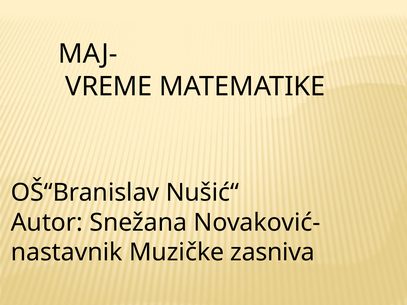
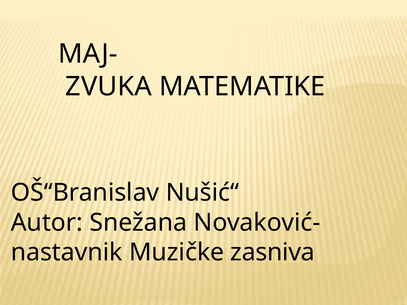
VREME: VREME -> ZVUKA (109, 87)
